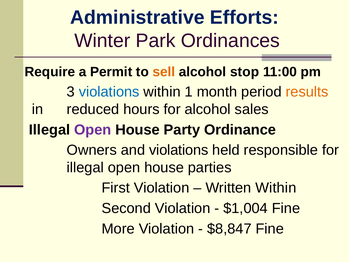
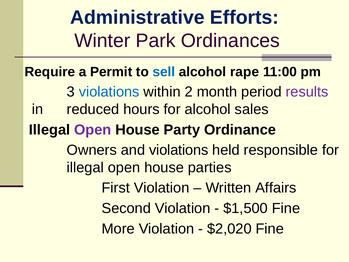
sell colour: orange -> blue (164, 72)
stop: stop -> rape (245, 72)
1: 1 -> 2 (189, 92)
results colour: orange -> purple (307, 92)
Written Within: Within -> Affairs (276, 188)
$1,004: $1,004 -> $1,500 (246, 208)
$8,847: $8,847 -> $2,020 (229, 228)
